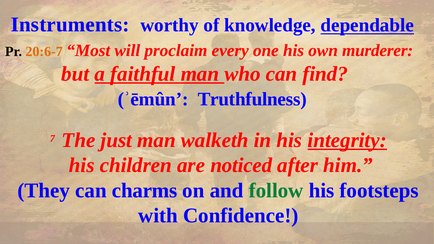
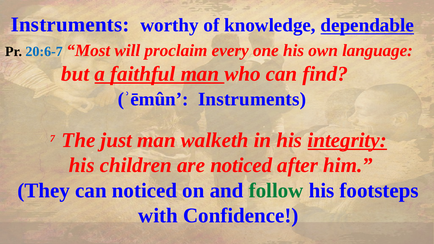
20:6-7 colour: orange -> blue (44, 52)
murderer: murderer -> language (378, 51)
ʾēmûn Truthfulness: Truthfulness -> Instruments (252, 99)
can charms: charms -> noticed (145, 191)
